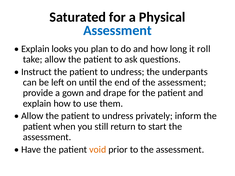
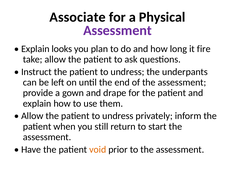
Saturated: Saturated -> Associate (78, 17)
Assessment colour: blue -> purple (117, 31)
roll: roll -> fire (204, 49)
